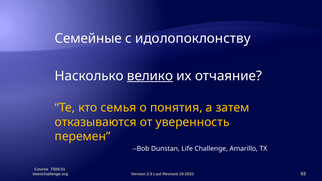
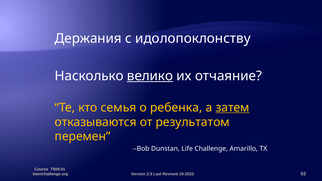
Семейные: Семейные -> Держания (88, 38)
понятия: понятия -> ребенка (176, 108)
затем underline: none -> present (232, 108)
уверенность: уверенность -> результатом (193, 122)
